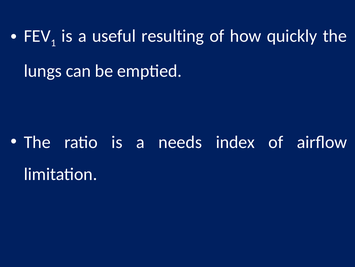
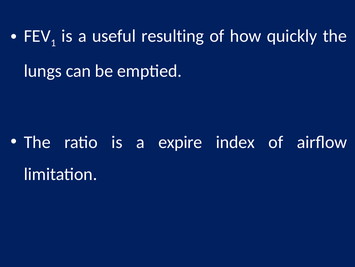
needs: needs -> expire (180, 142)
